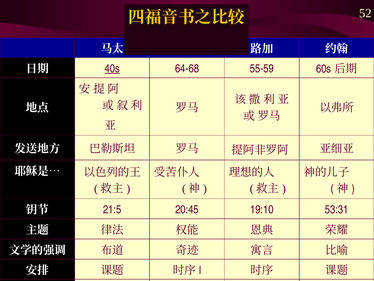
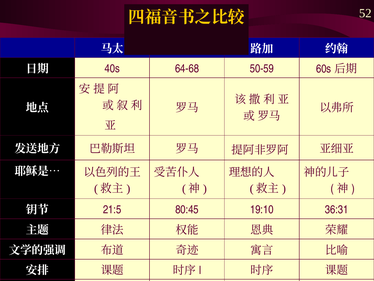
40s underline: present -> none (112, 68)
55-59: 55-59 -> 50-59 (262, 68)
20:45: 20:45 -> 80:45 (187, 209)
53:31: 53:31 -> 36:31 (337, 209)
